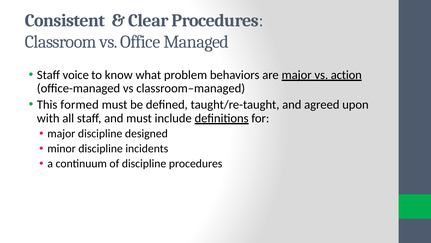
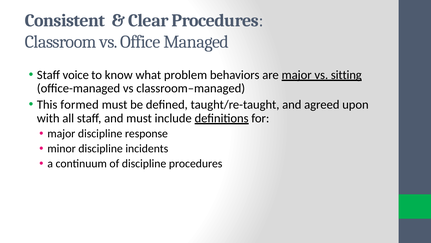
action: action -> sitting (346, 75)
designed: designed -> response (146, 133)
